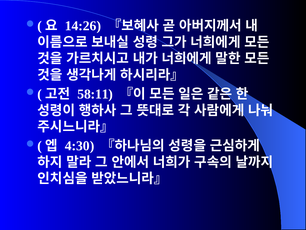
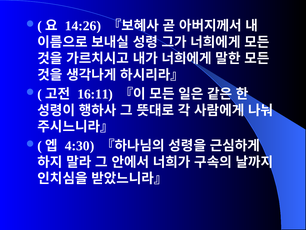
58:11: 58:11 -> 16:11 (95, 94)
